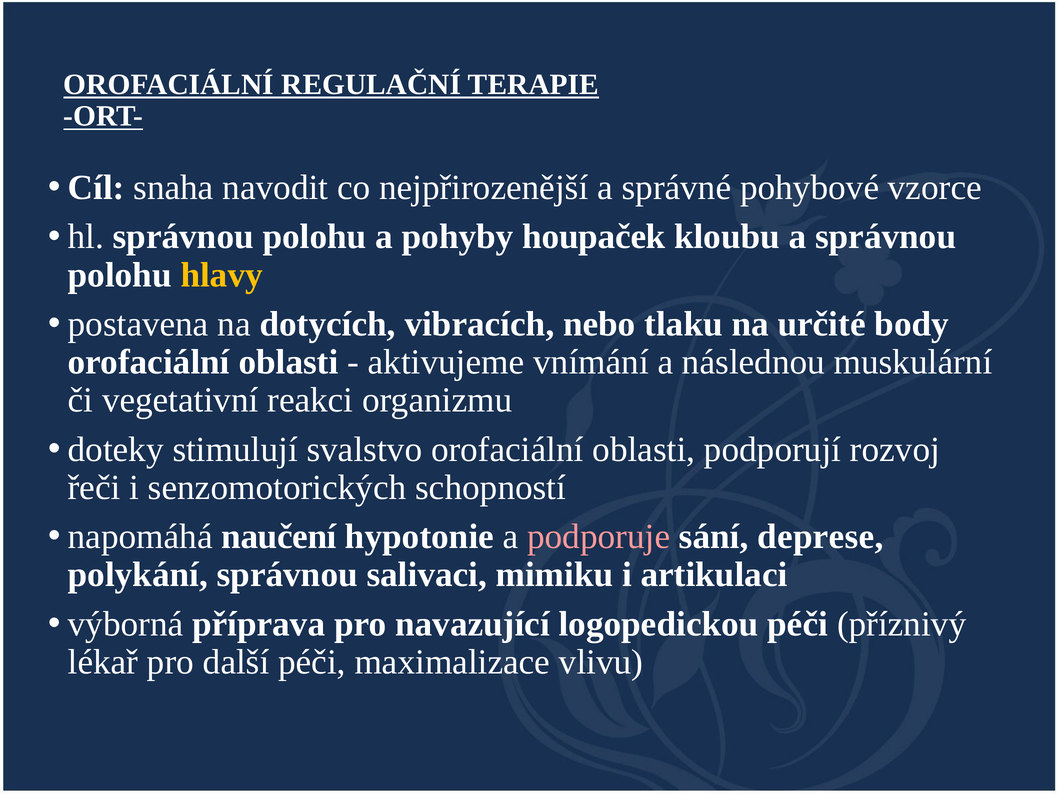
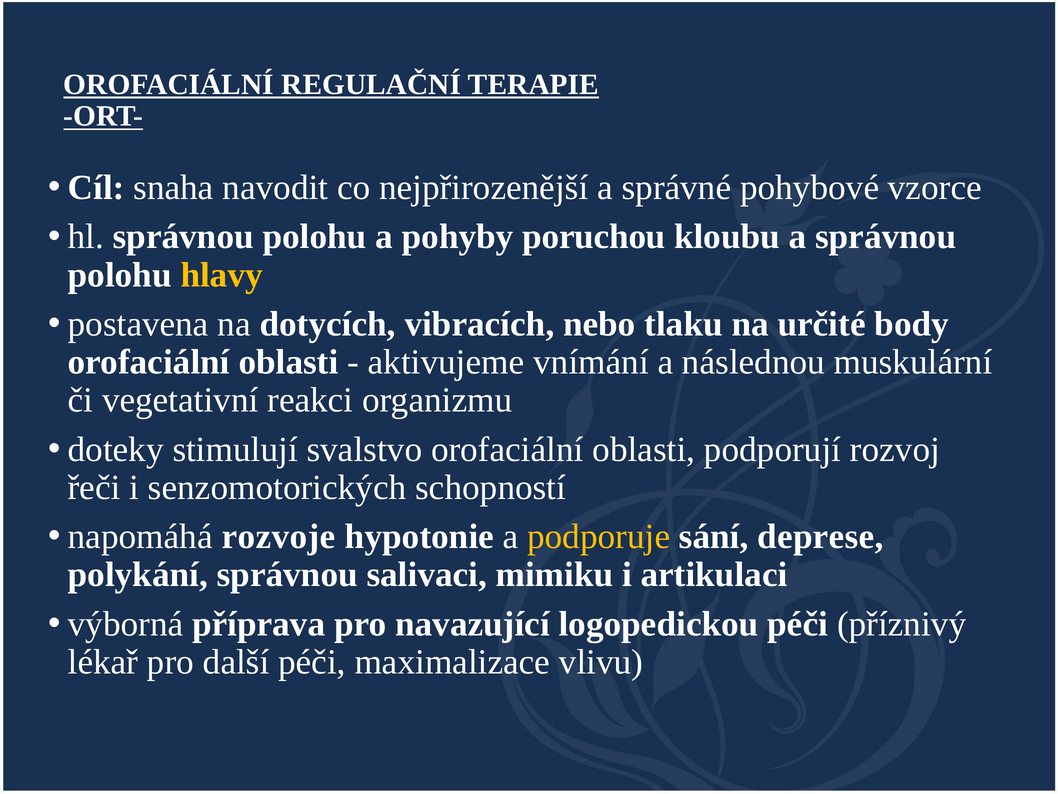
houpaček: houpaček -> poruchou (594, 237)
naučení: naučení -> rozvoje (279, 536)
podporuje colour: pink -> yellow (599, 536)
